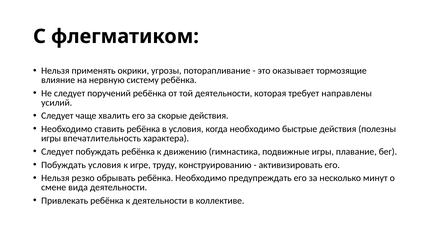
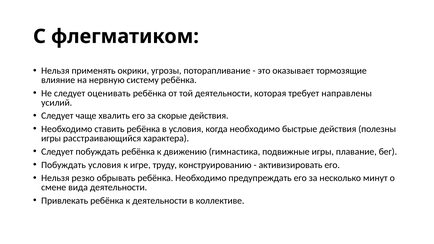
поручений: поручений -> оценивать (109, 93)
впечатлительность: впечатлительность -> расстраивающийся (102, 138)
